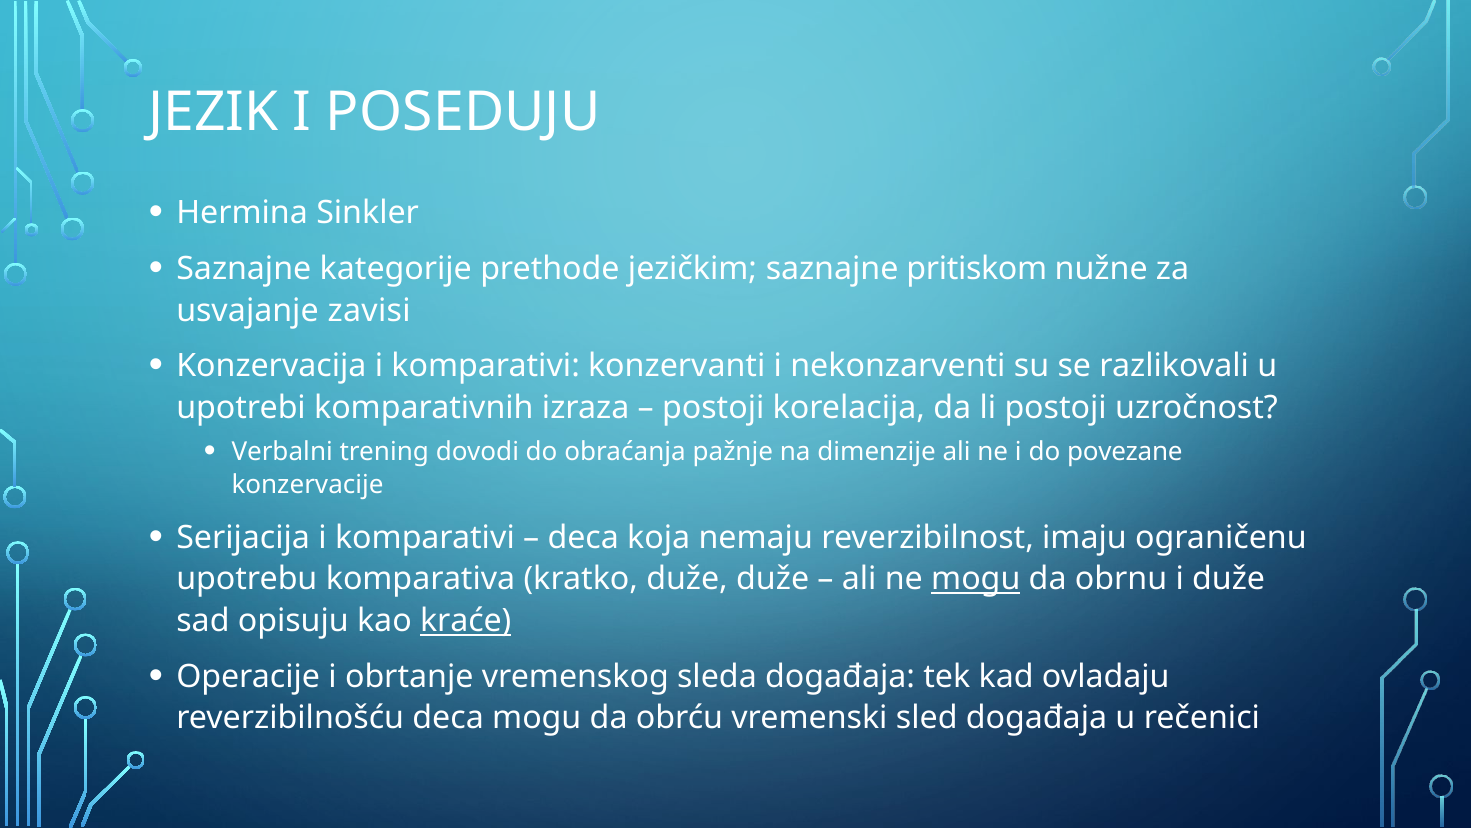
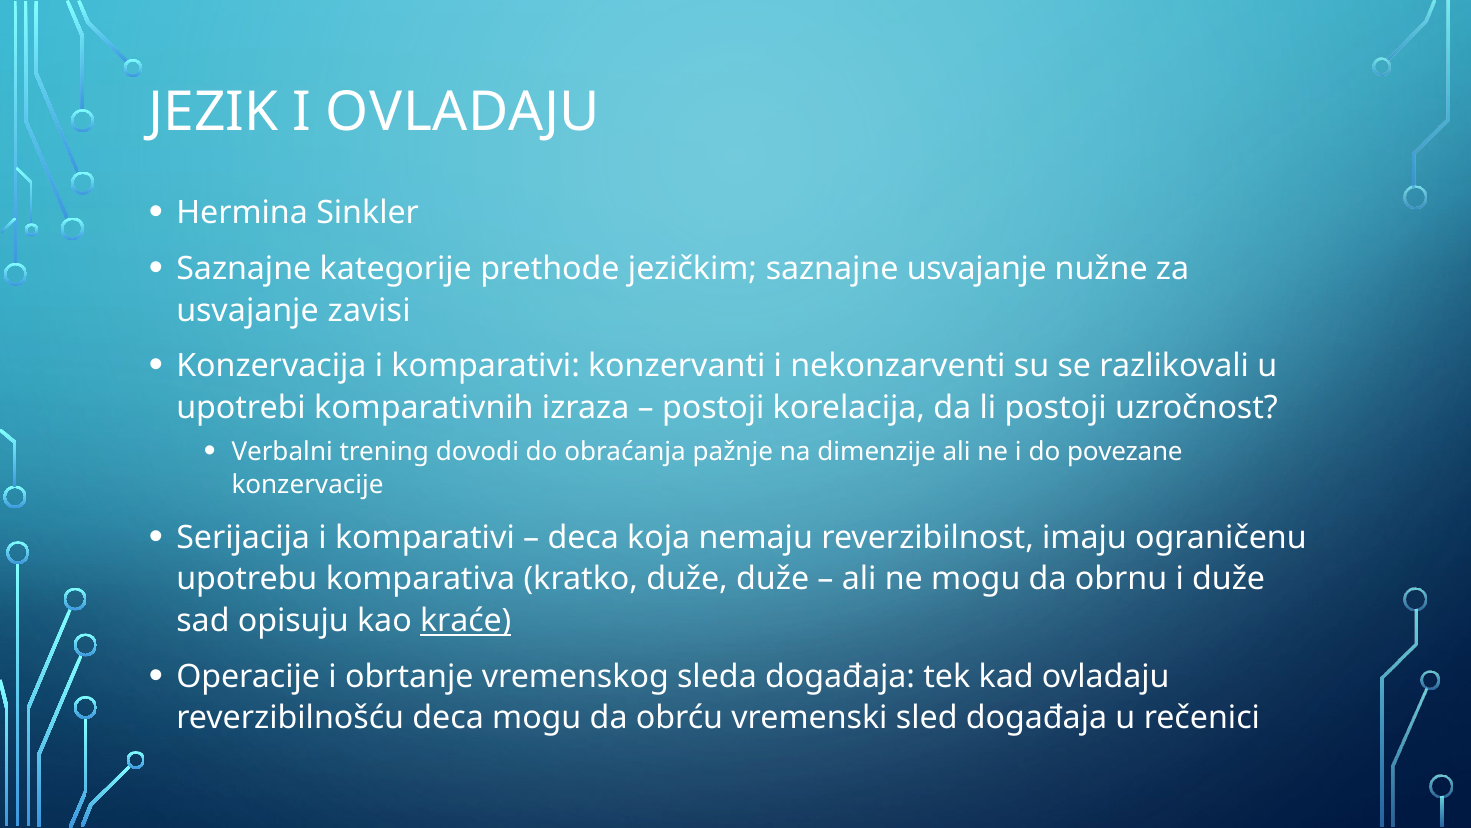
I POSEDUJU: POSEDUJU -> OVLADAJU (463, 112)
saznajne pritiskom: pritiskom -> usvajanje (977, 269)
mogu underline: present -> none (976, 579)
